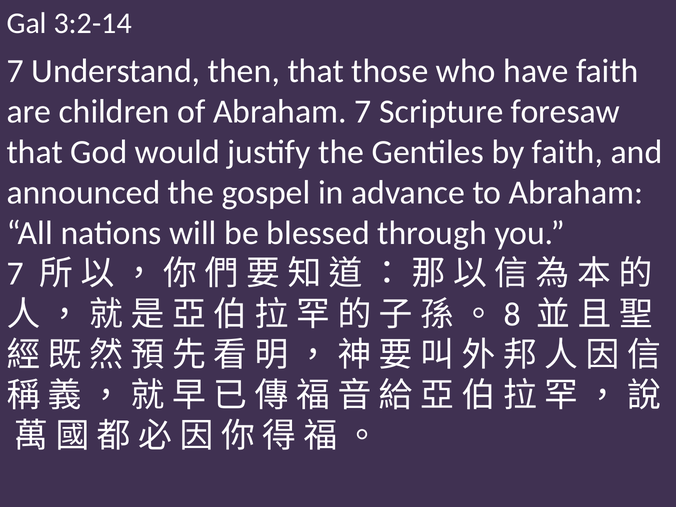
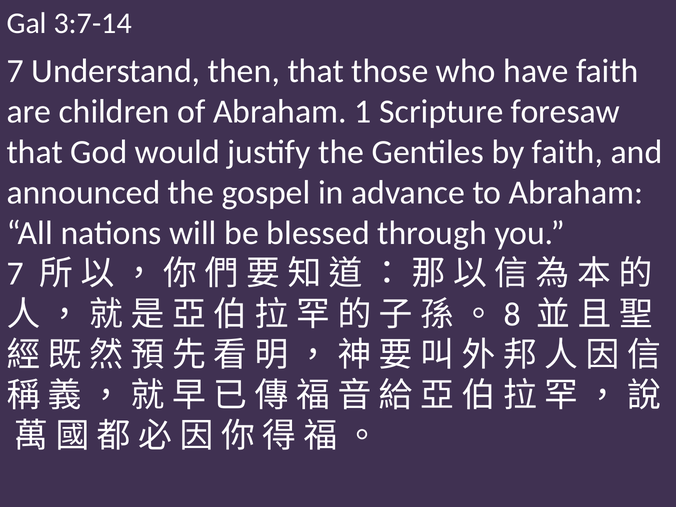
3:2-14: 3:2-14 -> 3:7-14 (93, 23)
Abraham 7: 7 -> 1 (363, 112)
